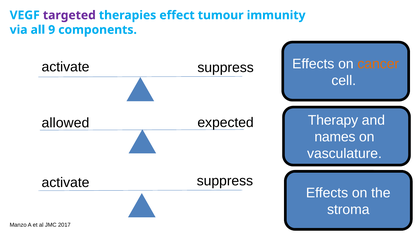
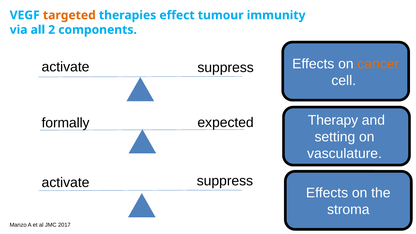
targeted colour: purple -> orange (69, 15)
9: 9 -> 2 (52, 30)
allowed: allowed -> formally (66, 123)
names: names -> setting (335, 137)
